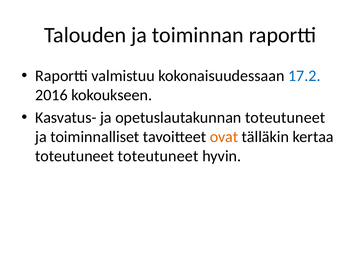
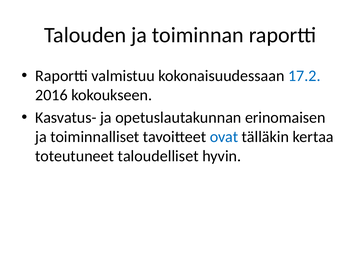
opetuslautakunnan toteutuneet: toteutuneet -> erinomaisen (285, 117)
ovat colour: orange -> blue (224, 137)
toteutuneet toteutuneet: toteutuneet -> taloudelliset (158, 156)
